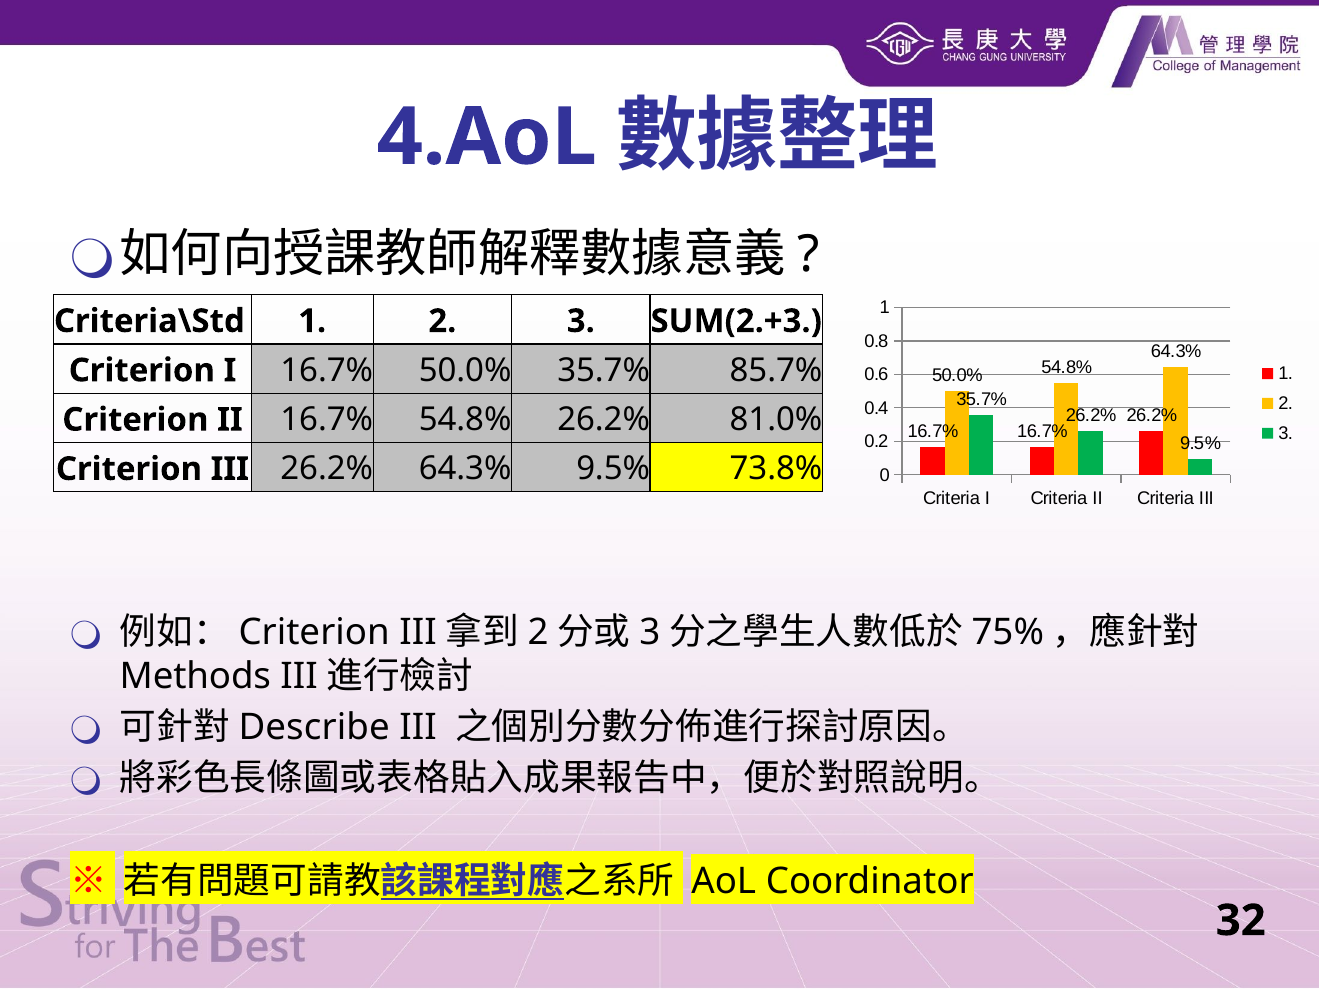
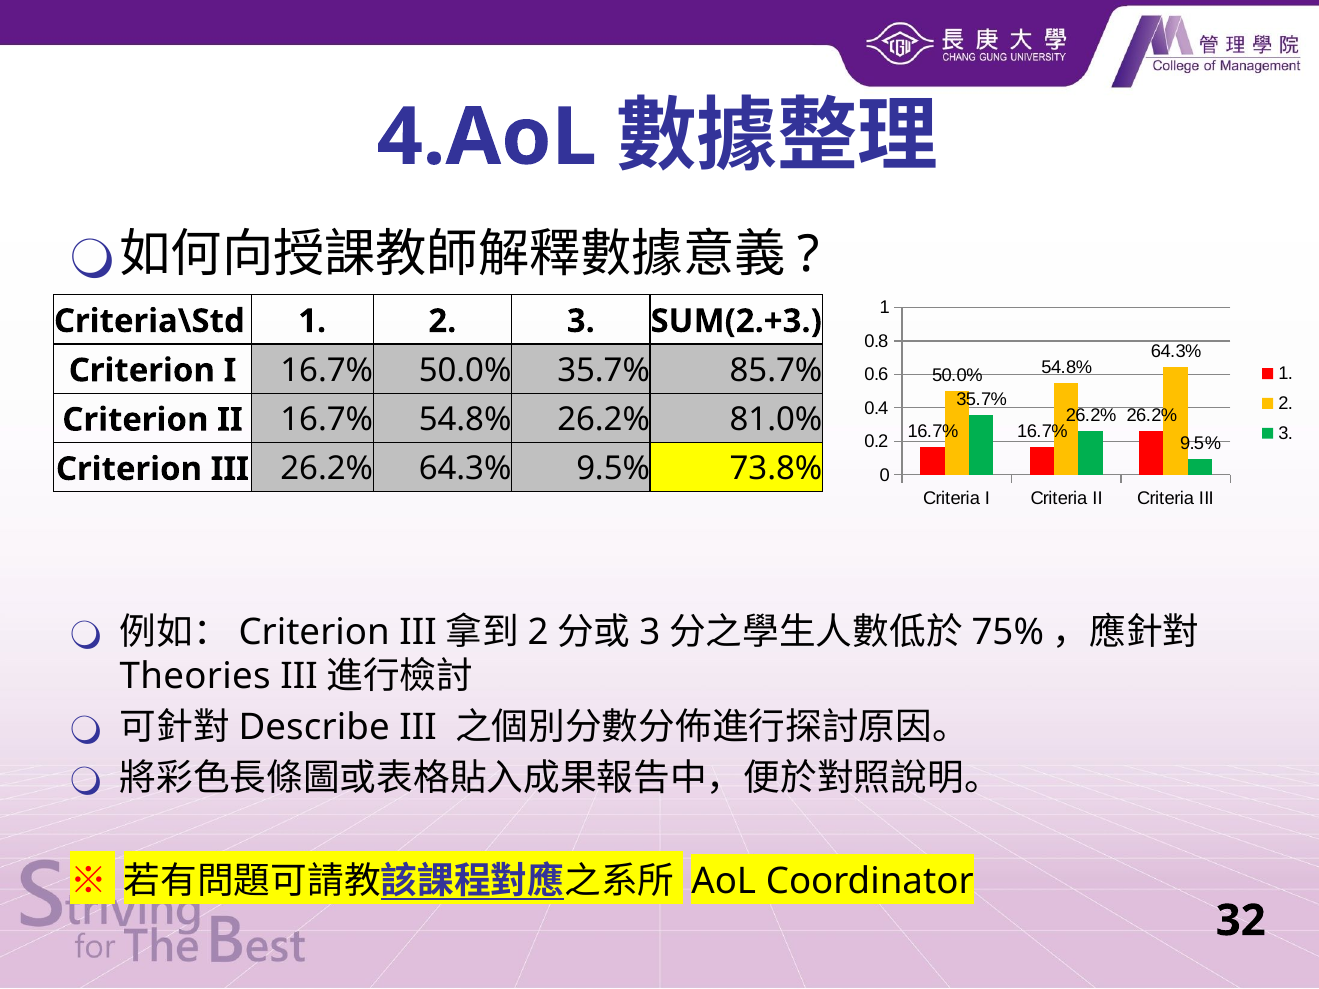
Methods: Methods -> Theories (195, 676)
